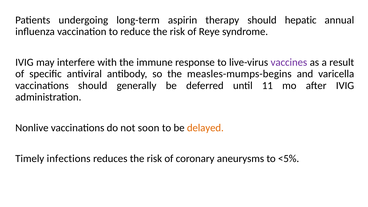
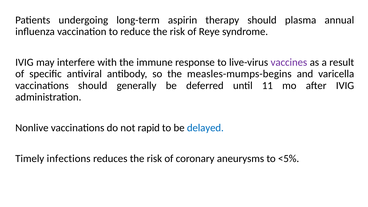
hepatic: hepatic -> plasma (301, 20)
soon: soon -> rapid (149, 128)
delayed colour: orange -> blue (205, 128)
